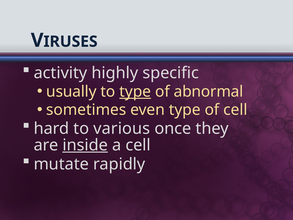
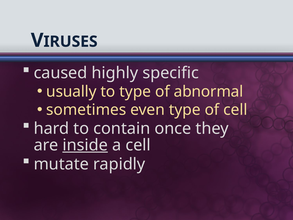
activity: activity -> caused (60, 73)
type underline: present -> none (135, 92)
various: various -> contain (122, 128)
